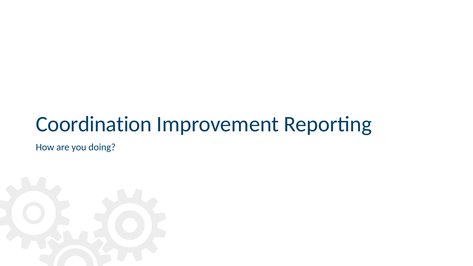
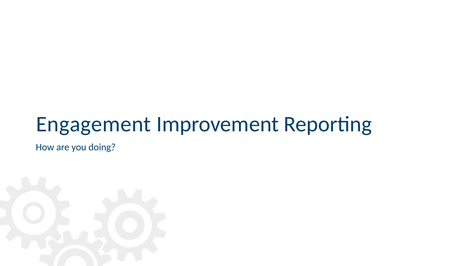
Coordination: Coordination -> Engagement (94, 124)
